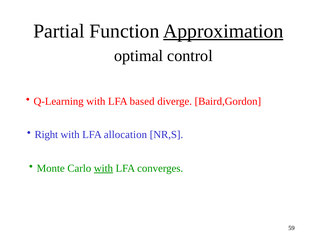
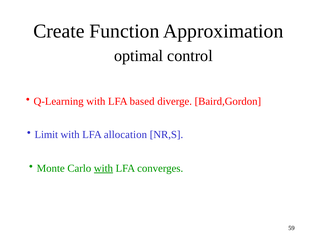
Partial: Partial -> Create (59, 31)
Approximation underline: present -> none (223, 31)
Right: Right -> Limit (46, 135)
